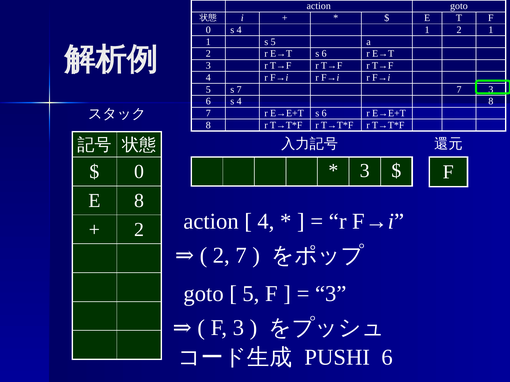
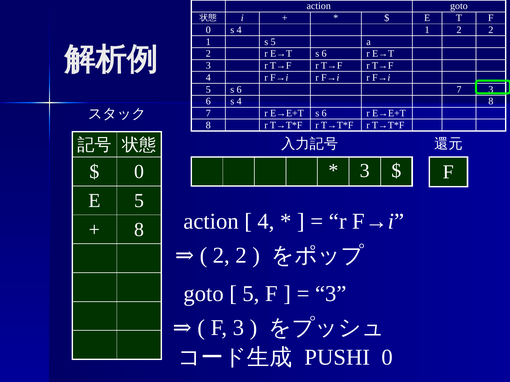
1 2 1: 1 -> 2 (491, 30)
5 s 7: 7 -> 6 (239, 90)
E 8: 8 -> 5 (139, 201)
2: 2 -> 8 (139, 230)
7: 7 -> 2 (241, 256)
PUSHI 6: 6 -> 0 (387, 358)
